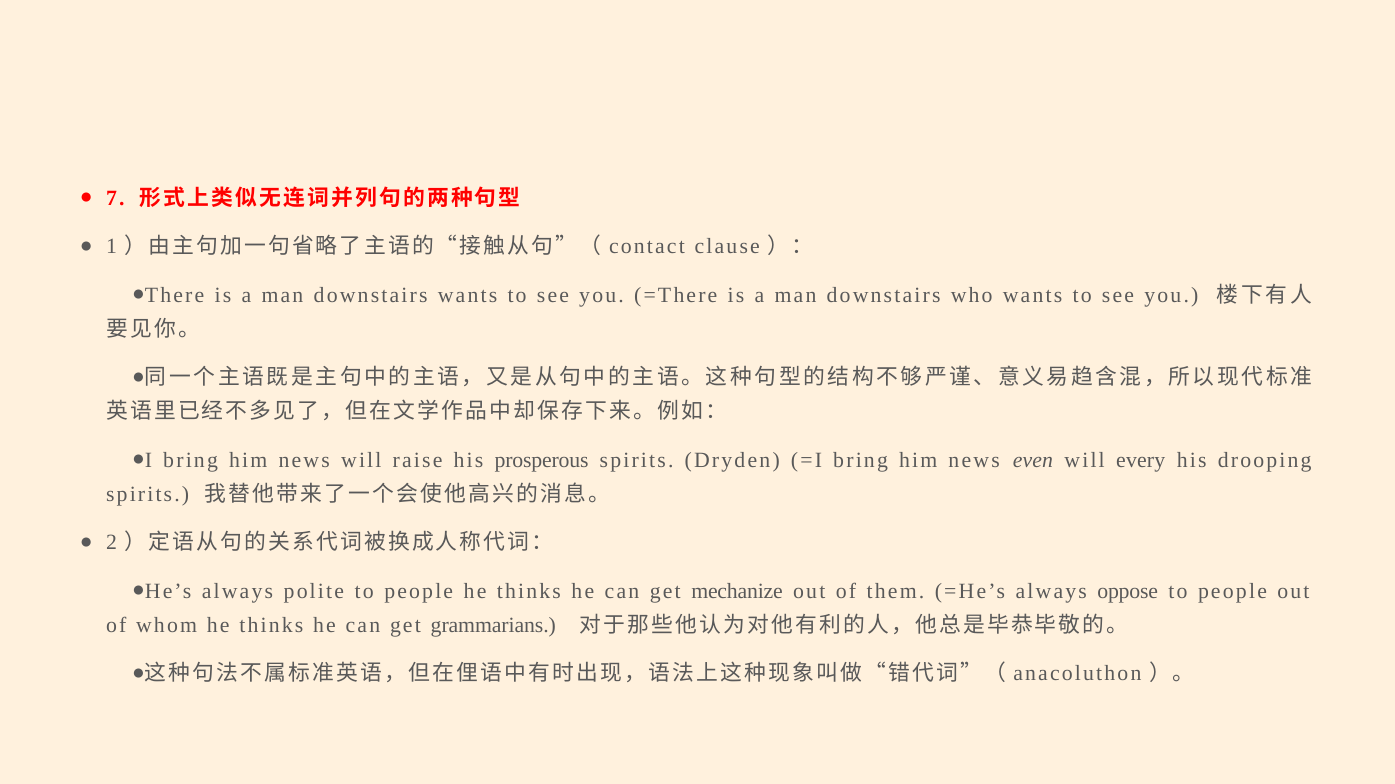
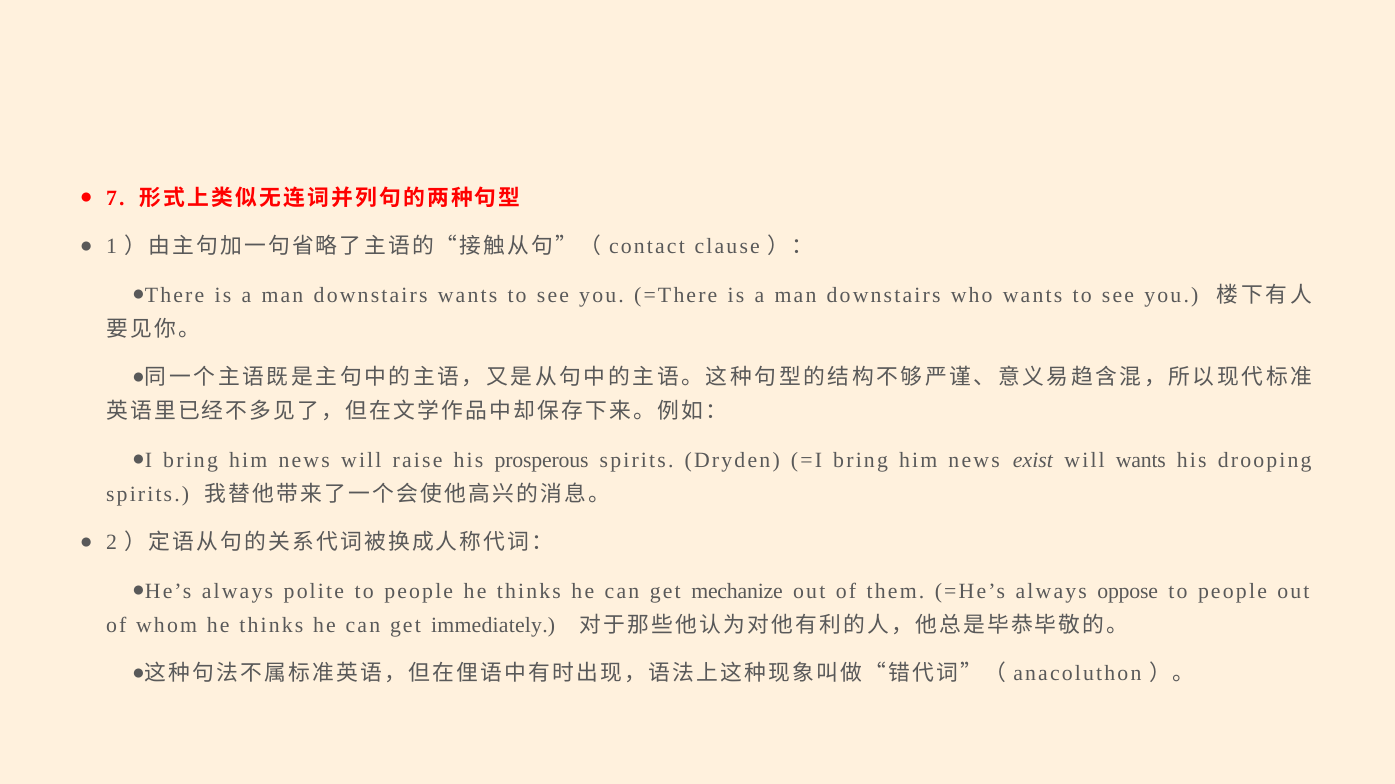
even: even -> exist (1033, 460)
will every: every -> wants (1141, 460)
grammarians: grammarians -> immediately (493, 625)
